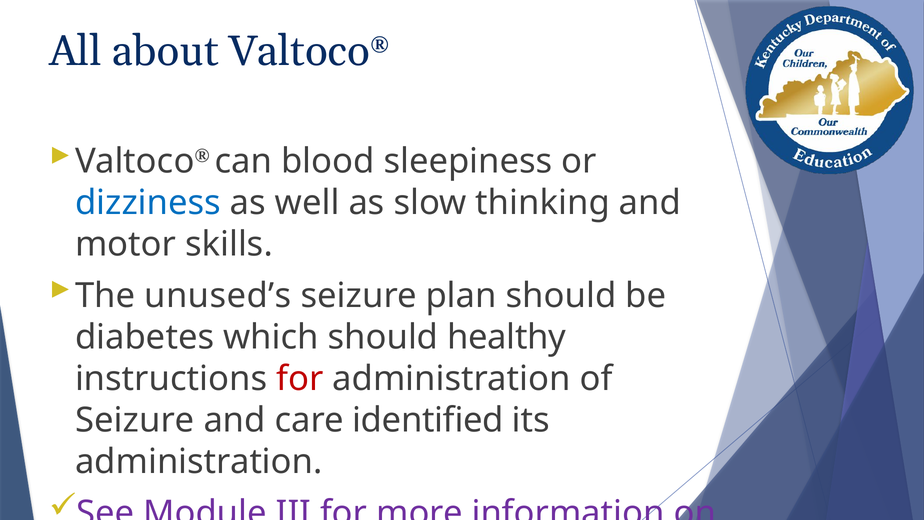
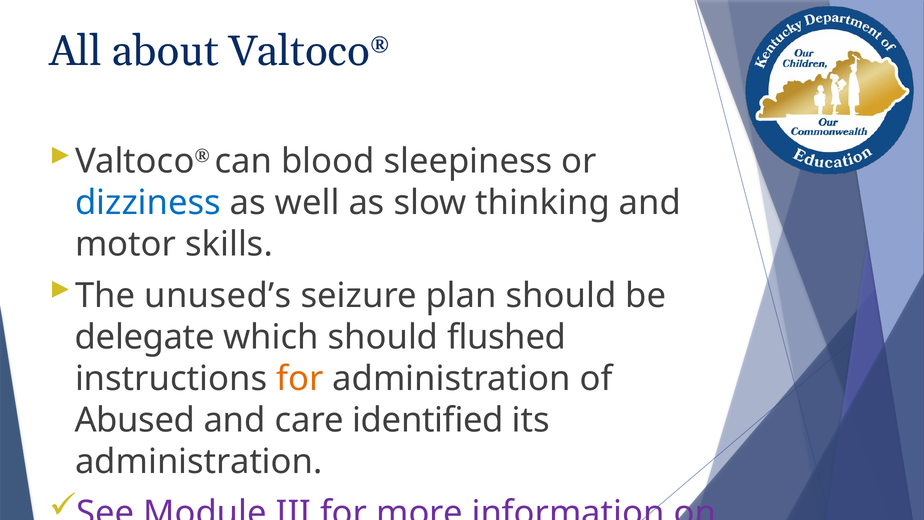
diabetes: diabetes -> delegate (145, 337)
healthy: healthy -> flushed (507, 337)
for colour: red -> orange (300, 379)
Seizure: Seizure -> Abused (135, 420)
